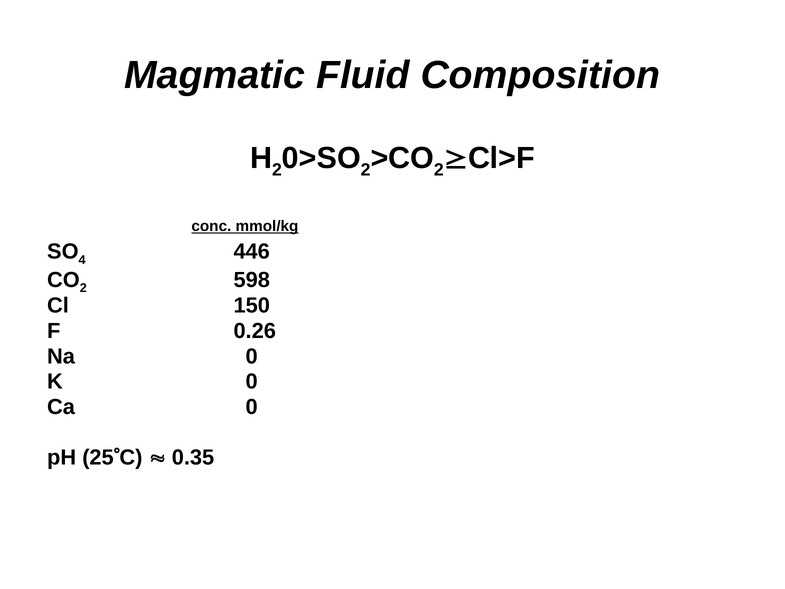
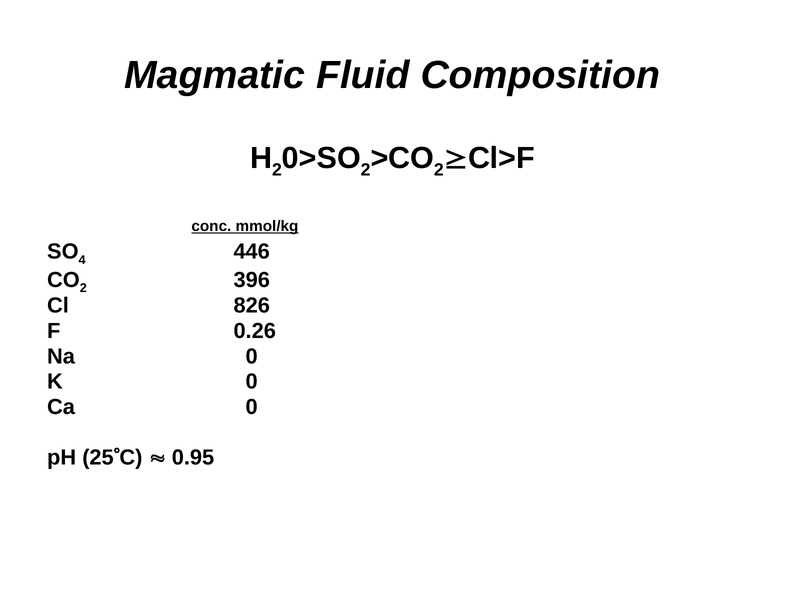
598: 598 -> 396 (252, 280)
150: 150 -> 826 (252, 306)
0.35: 0.35 -> 0.95 (193, 457)
